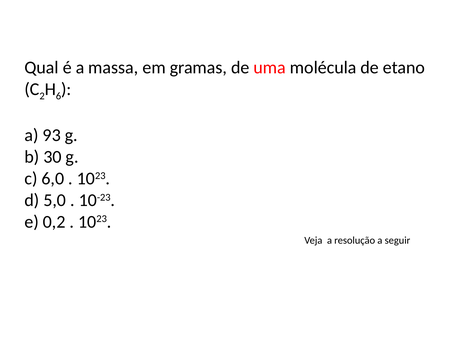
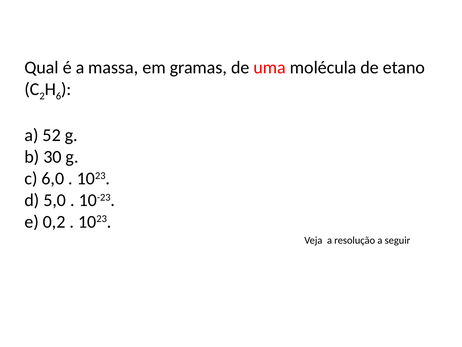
93: 93 -> 52 (52, 135)
